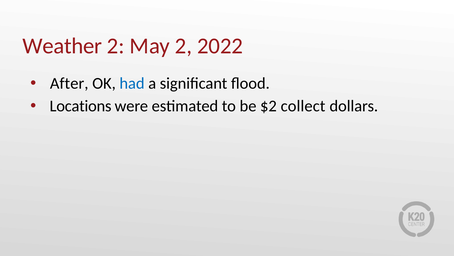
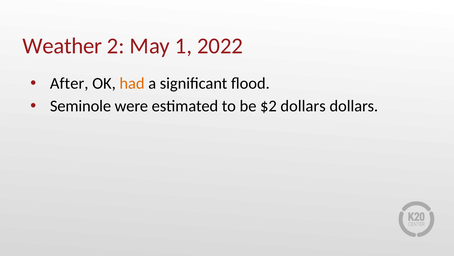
May 2: 2 -> 1 (183, 46)
had colour: blue -> orange (132, 83)
Locations: Locations -> Seminole (81, 106)
$2 collect: collect -> dollars (303, 106)
